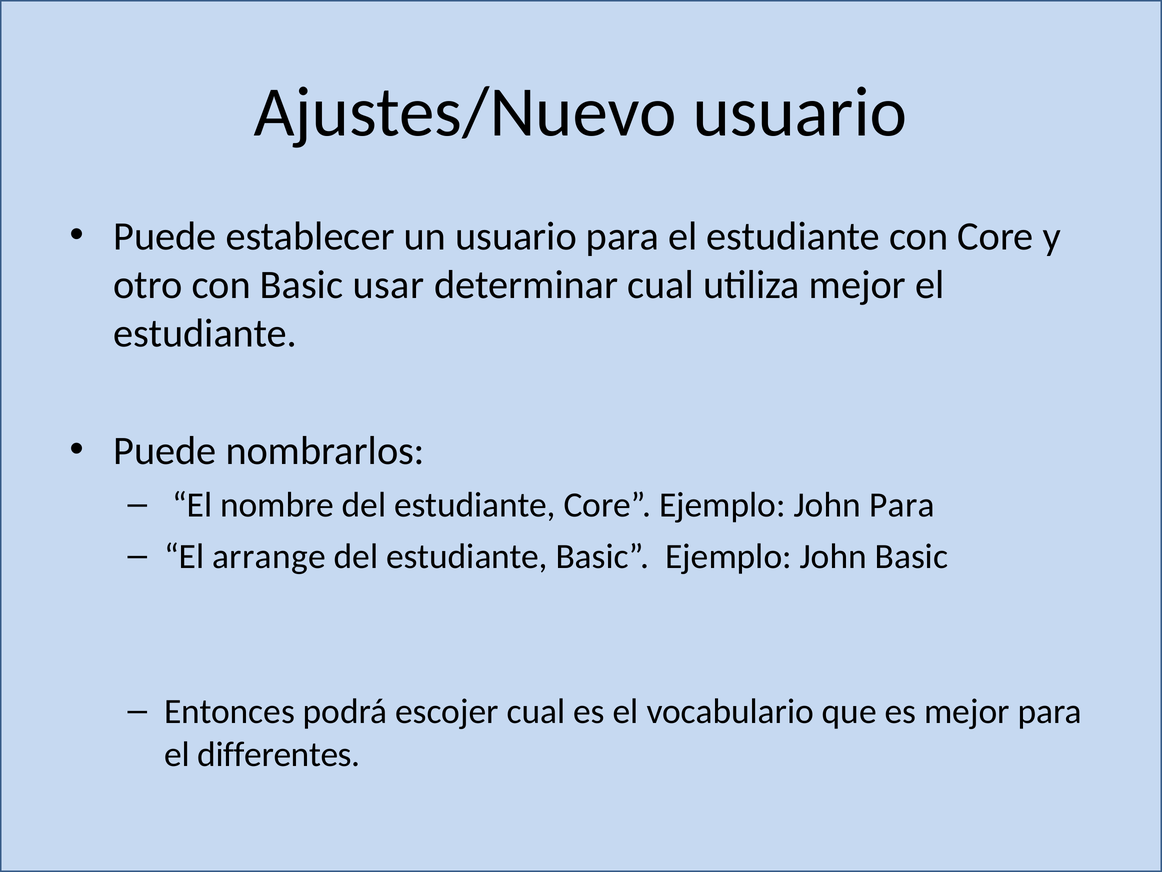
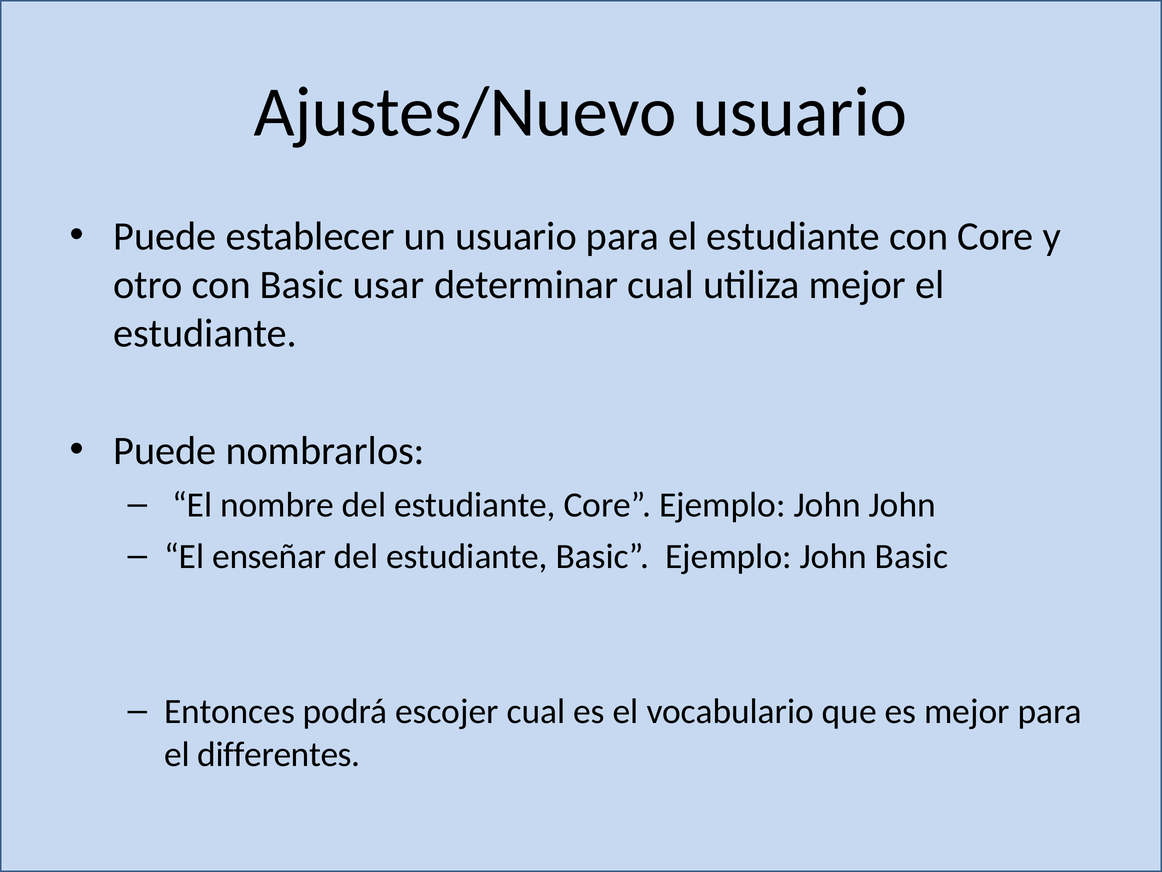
John Para: Para -> John (902, 505)
arrange: arrange -> enseñar (269, 556)
